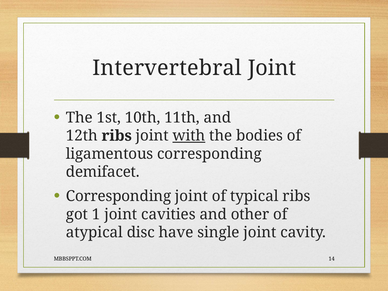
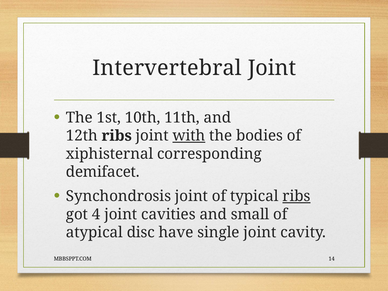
ligamentous: ligamentous -> xiphisternal (110, 154)
Corresponding: Corresponding -> Synchondrosis (119, 196)
ribs underline: none -> present (296, 196)
1: 1 -> 4 (96, 214)
other: other -> small (250, 214)
